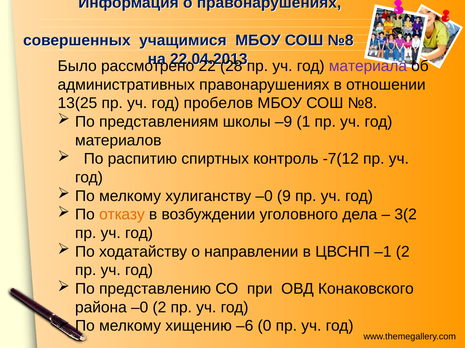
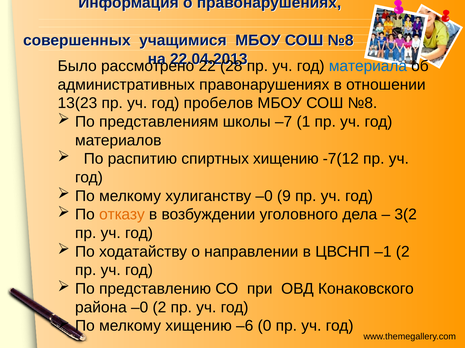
материала colour: purple -> blue (368, 66)
13(25: 13(25 -> 13(23 (77, 103)
–9: –9 -> –7 (284, 122)
спиртных контроль: контроль -> хищению (286, 159)
